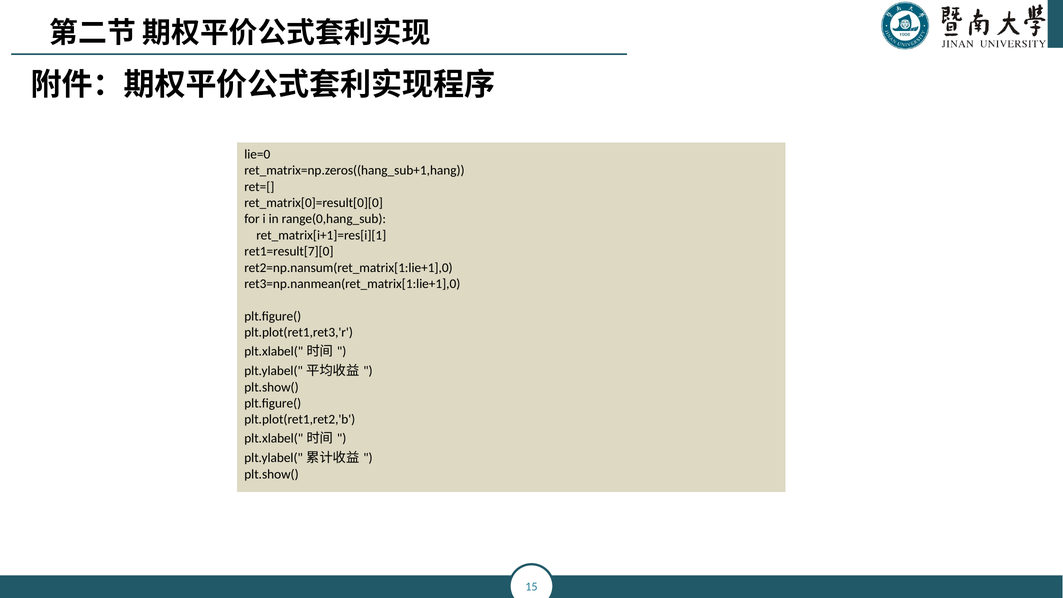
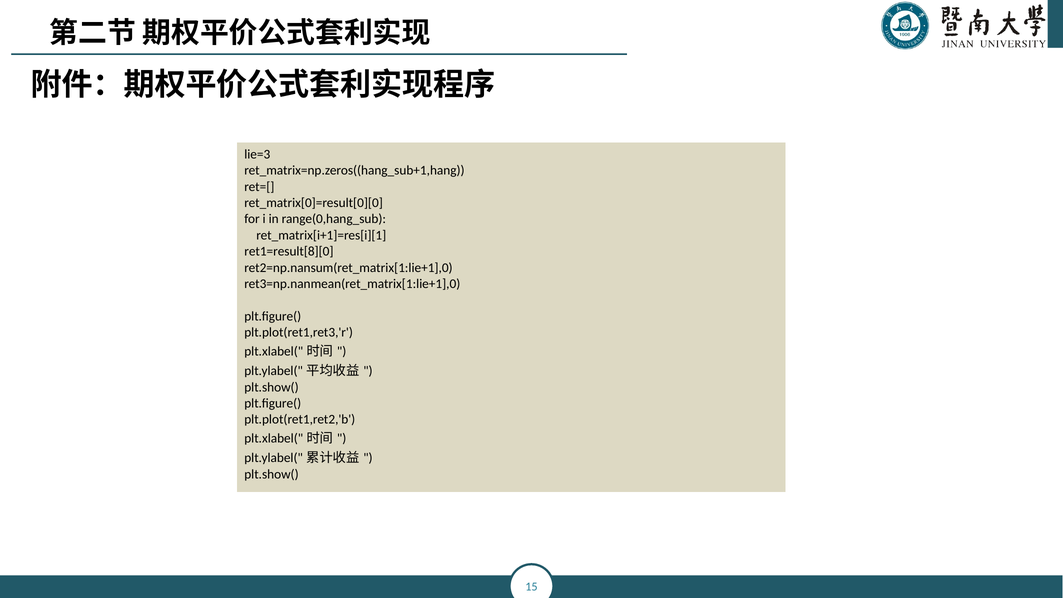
lie=0: lie=0 -> lie=3 (257, 154)
ret1=result[7][0: ret1=result[7][0 -> ret1=result[8][0 (289, 251)
